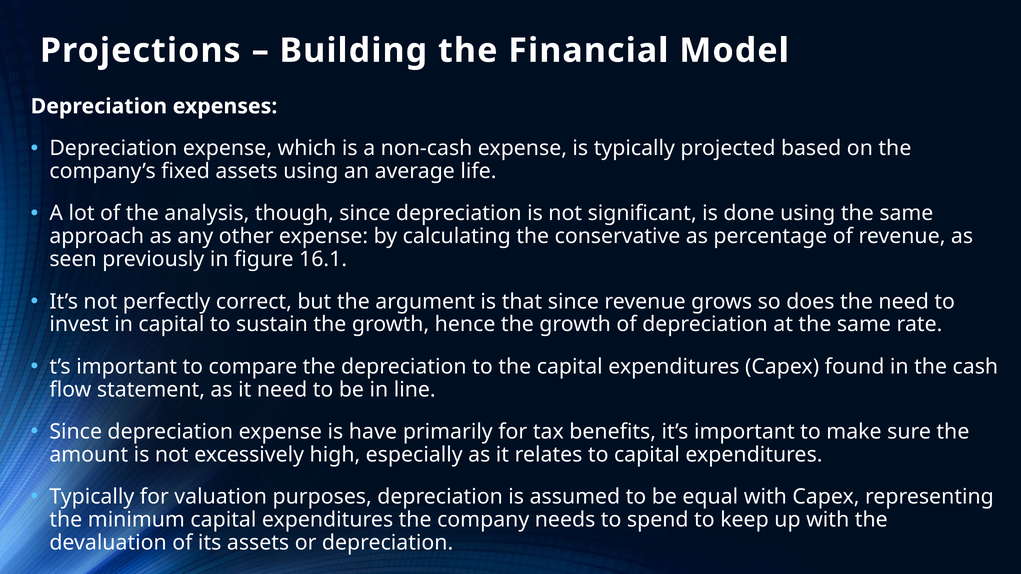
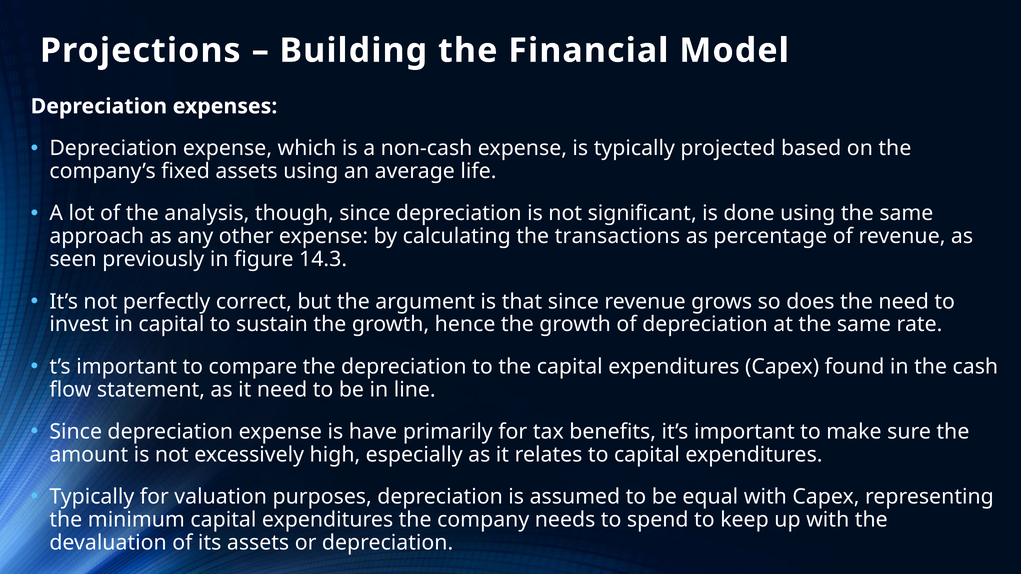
conservative: conservative -> transactions (617, 237)
16.1: 16.1 -> 14.3 (323, 260)
